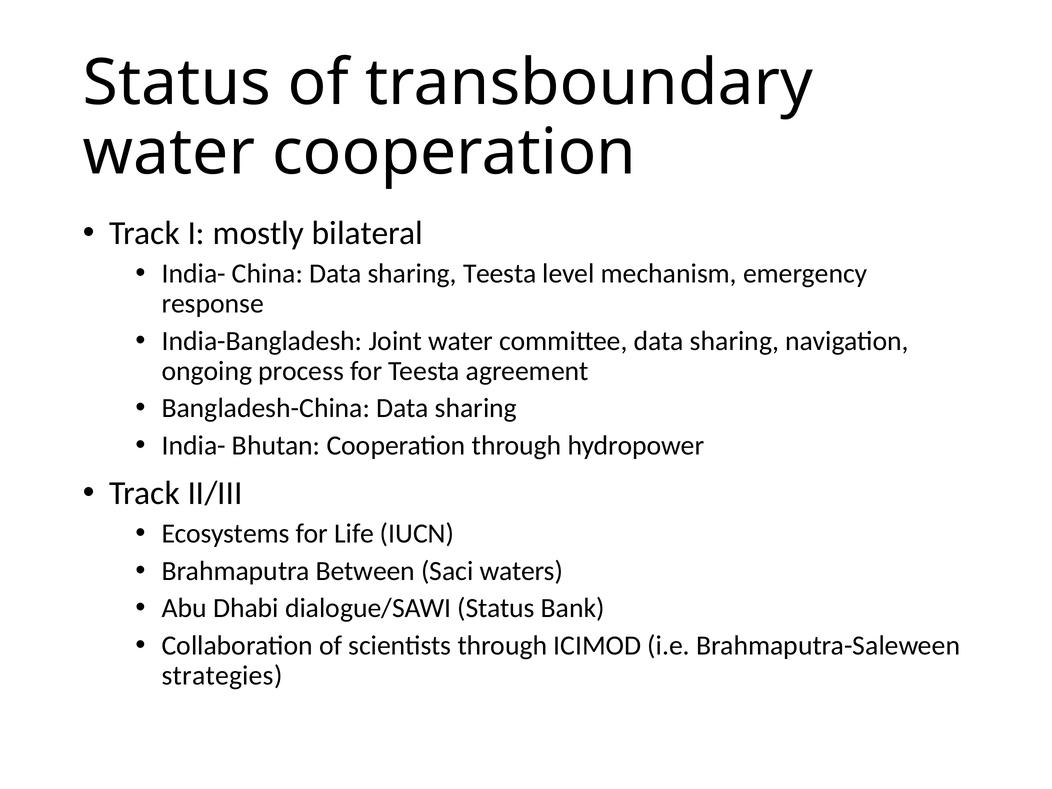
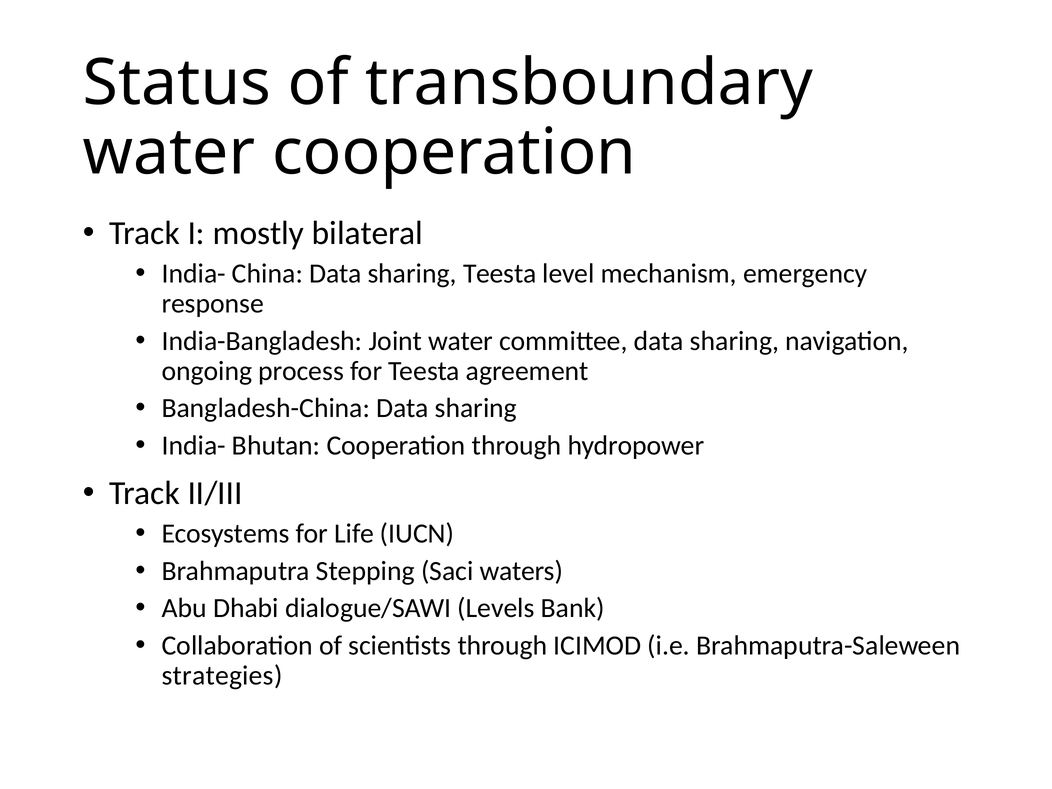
Between: Between -> Stepping (365, 571)
dialogue/SAWI Status: Status -> Levels (496, 608)
